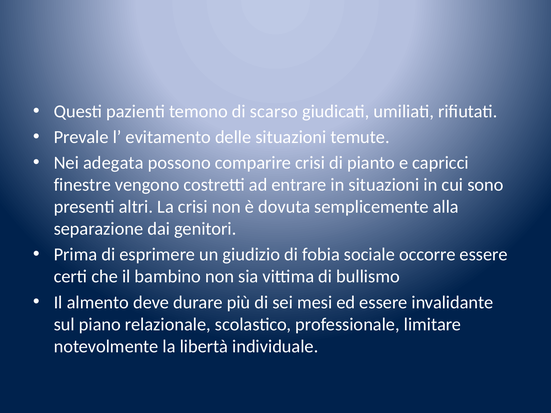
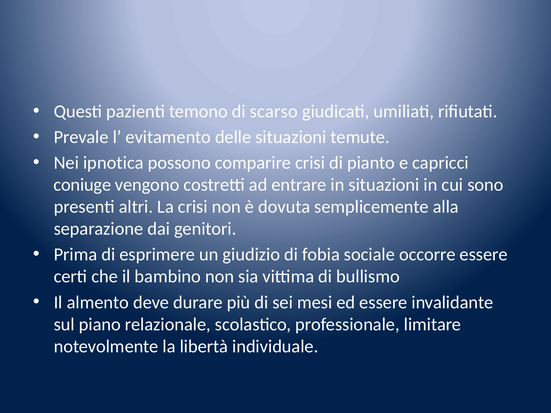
adegata: adegata -> ipnotica (113, 163)
finestre: finestre -> coniuge (82, 185)
